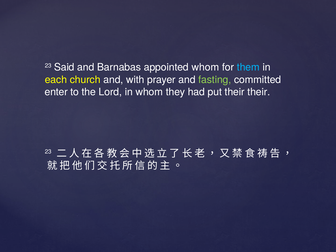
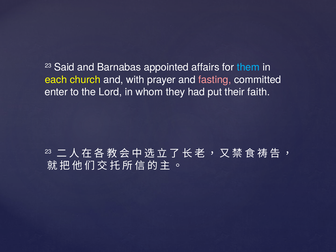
appointed whom: whom -> affairs (205, 67)
fasting colour: light green -> pink (215, 80)
their their: their -> faith (259, 92)
